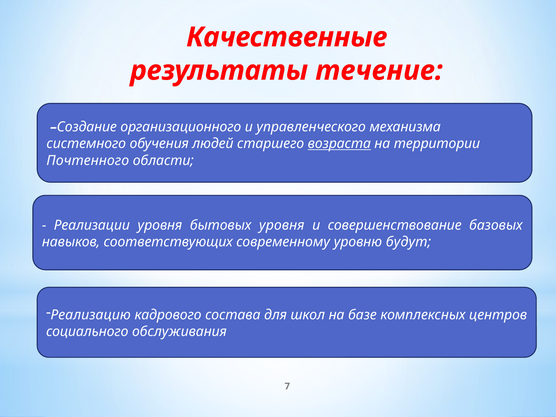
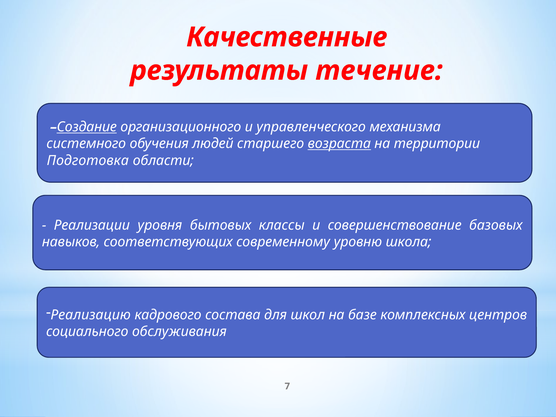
Создание underline: none -> present (87, 127)
Почтенного: Почтенного -> Подготовка (88, 160)
бытовых уровня: уровня -> классы (282, 225)
будут: будут -> школа (409, 242)
